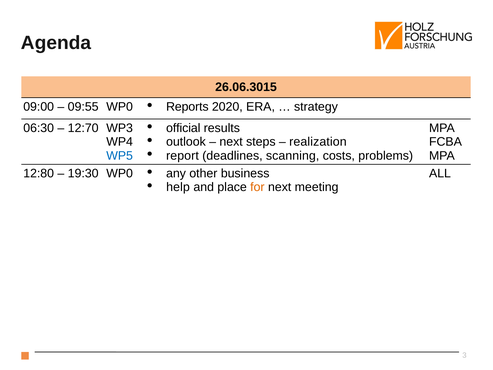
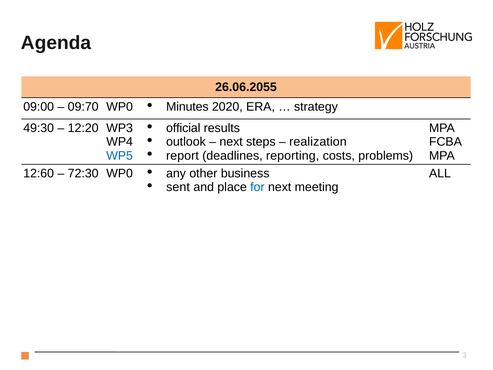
26.06.3015: 26.06.3015 -> 26.06.2055 (246, 87)
09:55: 09:55 -> 09:70 (83, 107)
Reports: Reports -> Minutes (187, 107)
06:30: 06:30 -> 49:30 (39, 128)
12:70: 12:70 -> 12:20 (83, 128)
scanning: scanning -> reporting (293, 156)
12:80: 12:80 -> 12:60 (39, 173)
19:30: 19:30 -> 72:30 (83, 173)
help: help -> sent (178, 187)
for colour: orange -> blue (257, 187)
